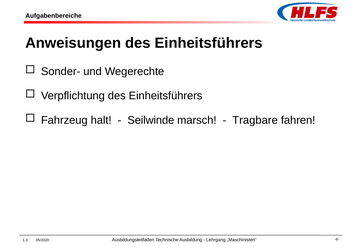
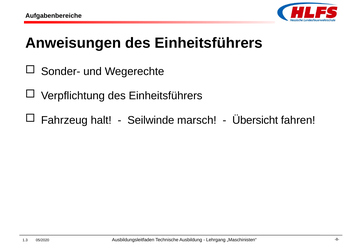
Tragbare: Tragbare -> Übersicht (255, 120)
